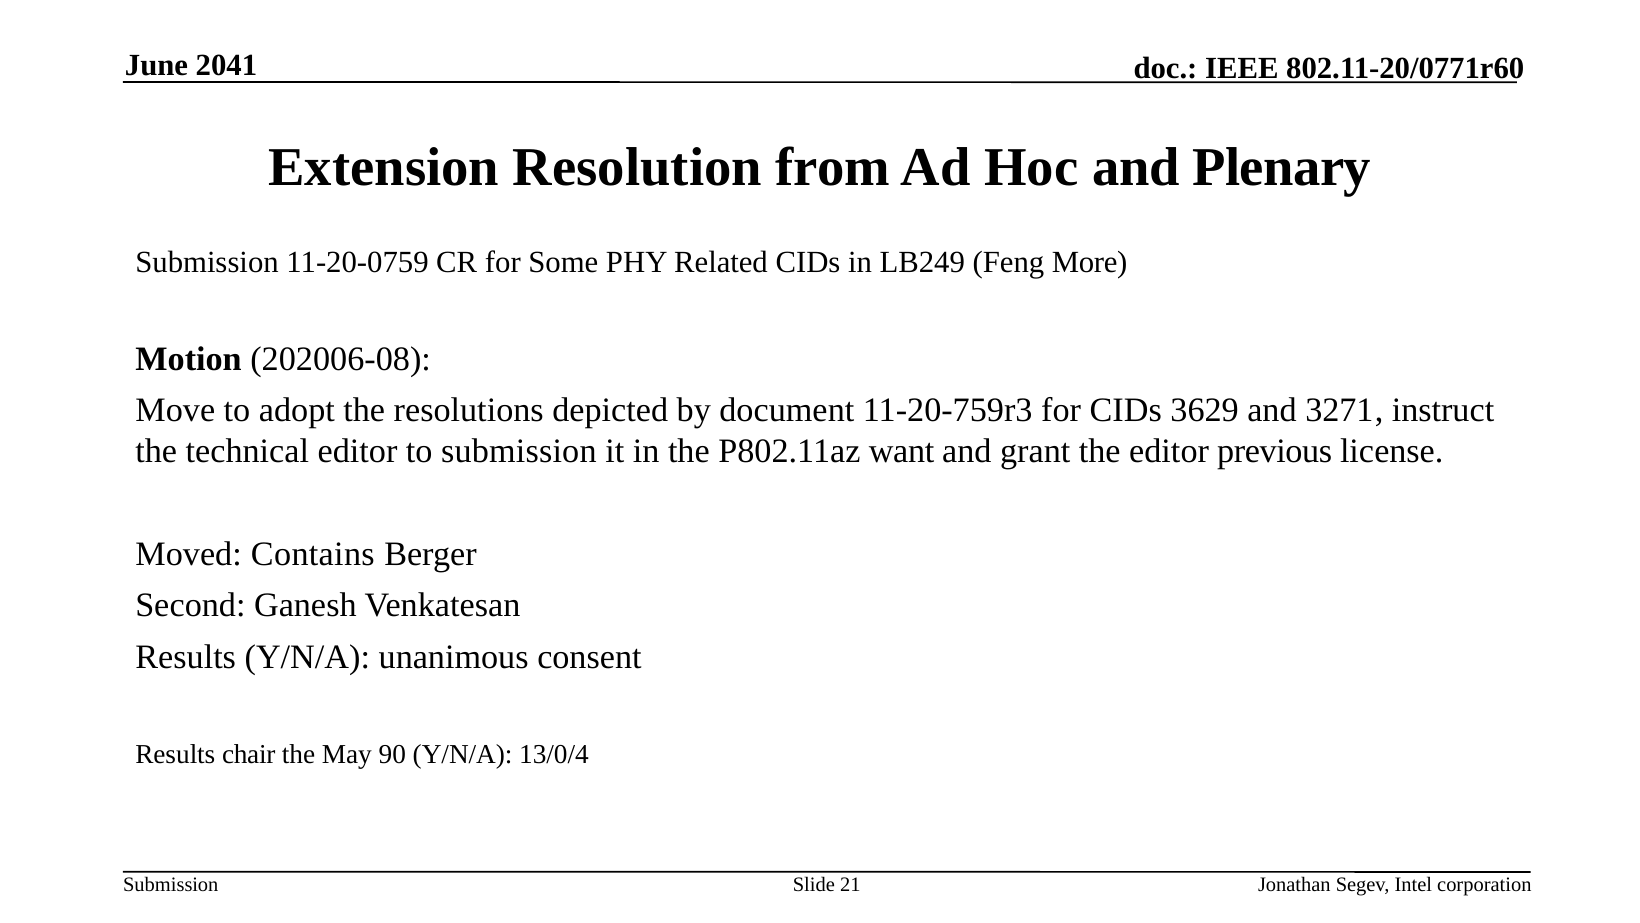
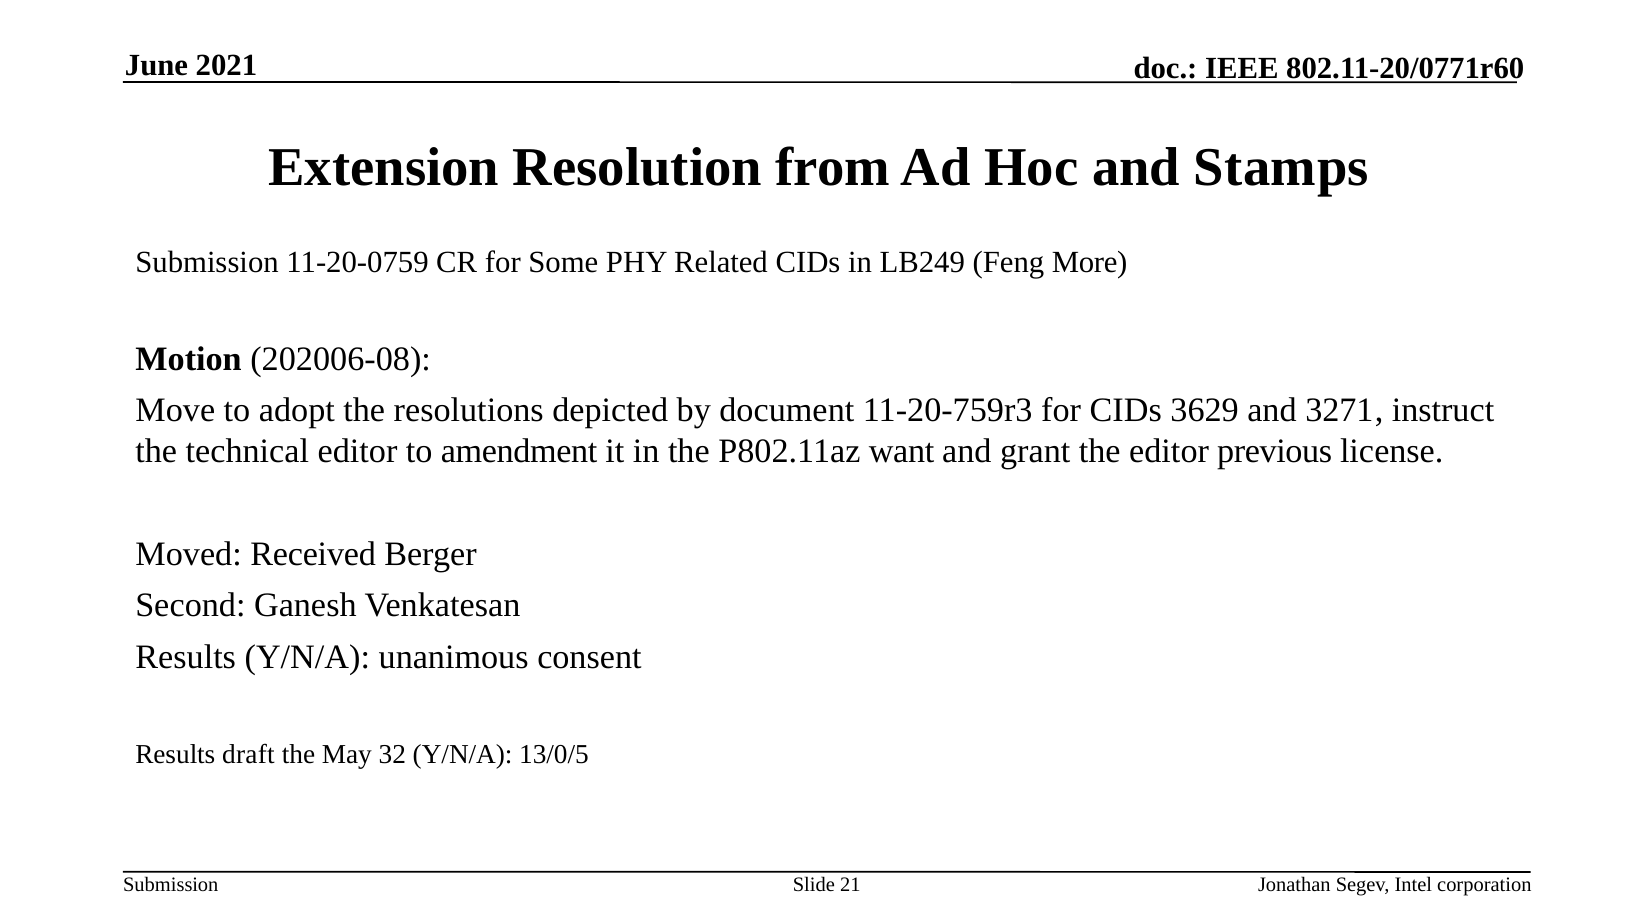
2041: 2041 -> 2021 (226, 65)
Plenary: Plenary -> Stamps (1281, 168)
to submission: submission -> amendment (519, 451)
Contains: Contains -> Received (313, 554)
chair: chair -> draft (248, 754)
90: 90 -> 32 (392, 754)
13/0/4: 13/0/4 -> 13/0/5 (554, 754)
